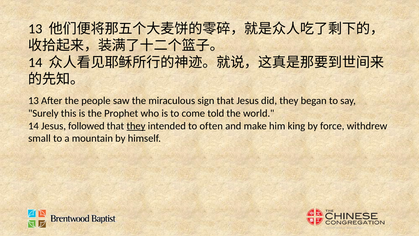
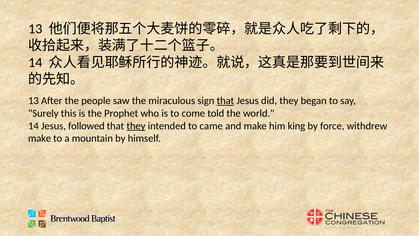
that underline: none -> present (225, 101)
often: often -> came (211, 126)
small: small -> make (40, 138)
